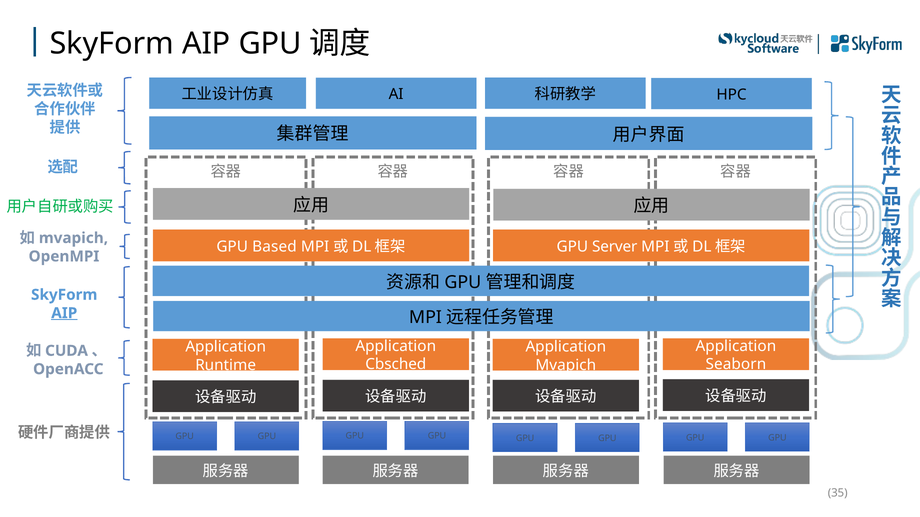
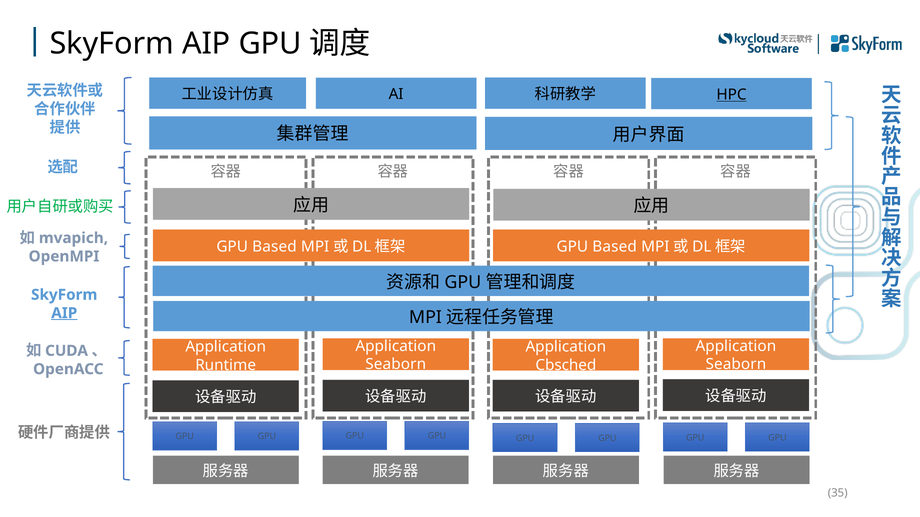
HPC underline: none -> present (732, 95)
Server: Server -> Based (615, 247)
Cbsched: Cbsched -> Seaborn (396, 365)
Mvapich: Mvapich -> Cbsched (566, 365)
